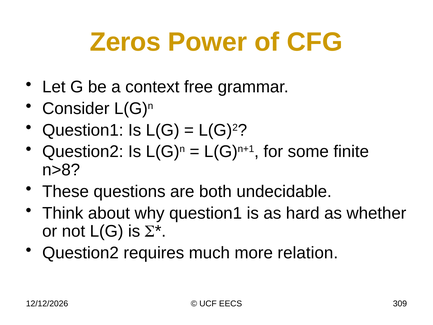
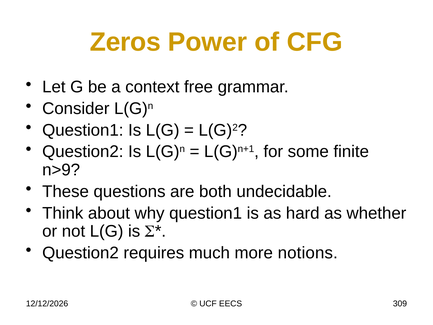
n>8: n>8 -> n>9 (61, 170)
relation: relation -> notions (308, 253)
